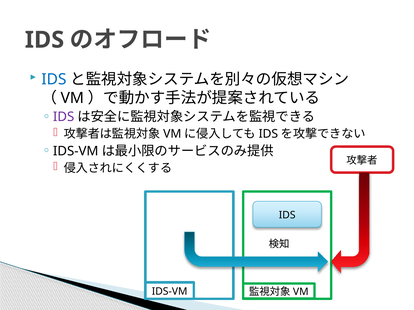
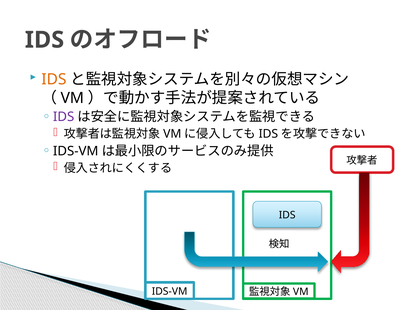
IDS colour: blue -> orange (54, 80)
